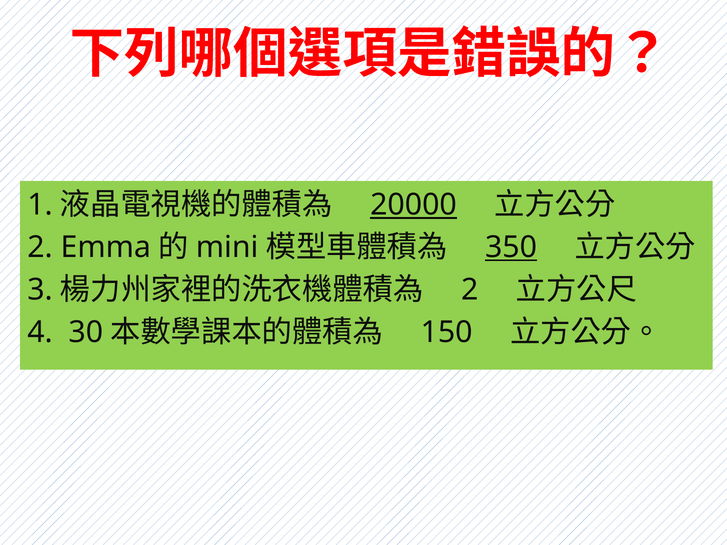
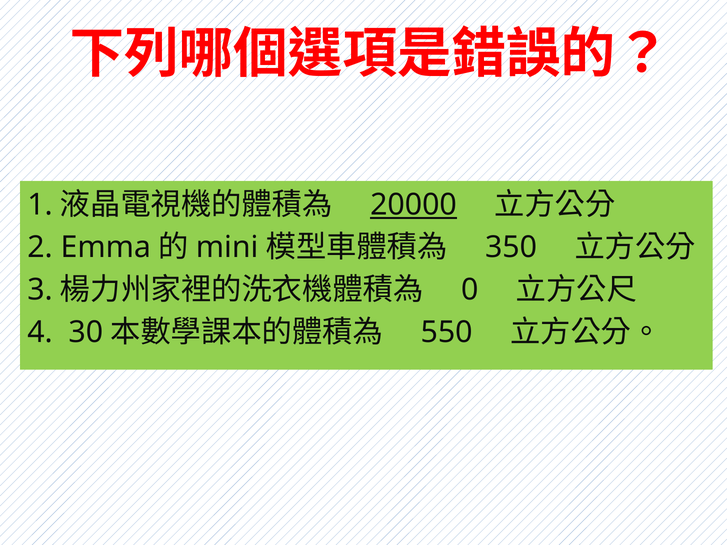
350 underline: present -> none (511, 247)
2: 2 -> 0 (470, 290)
150: 150 -> 550 (447, 332)
